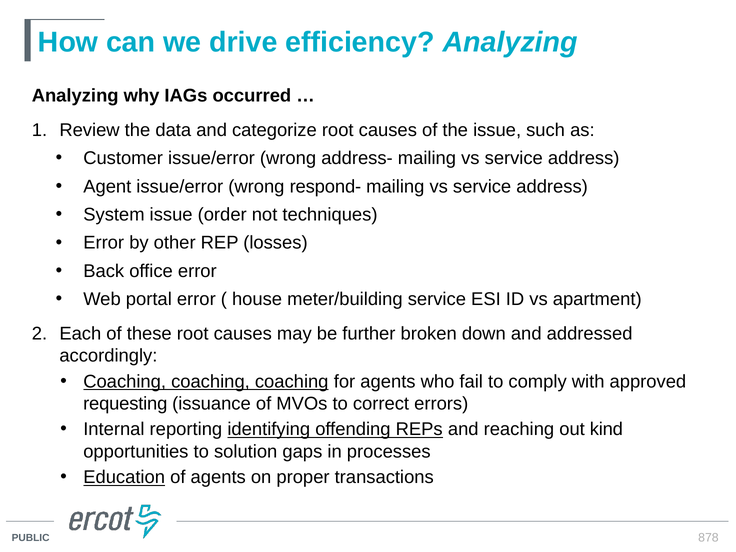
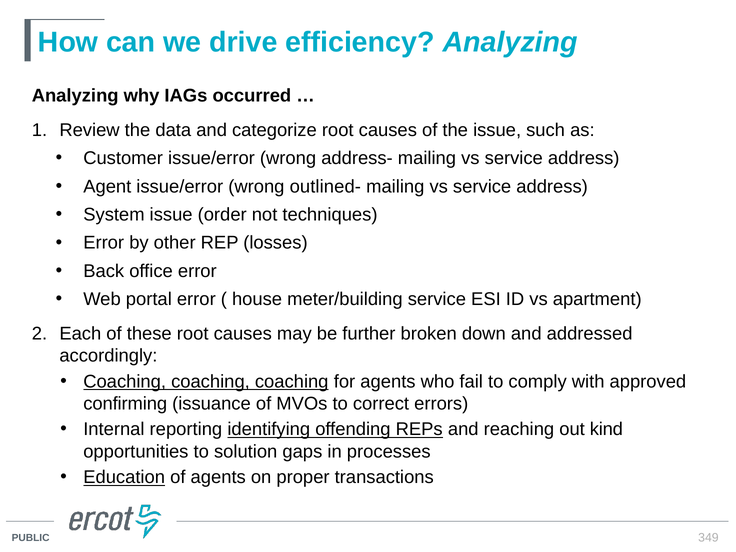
respond-: respond- -> outlined- (325, 186)
requesting: requesting -> confirming (125, 404)
878: 878 -> 349 (708, 538)
